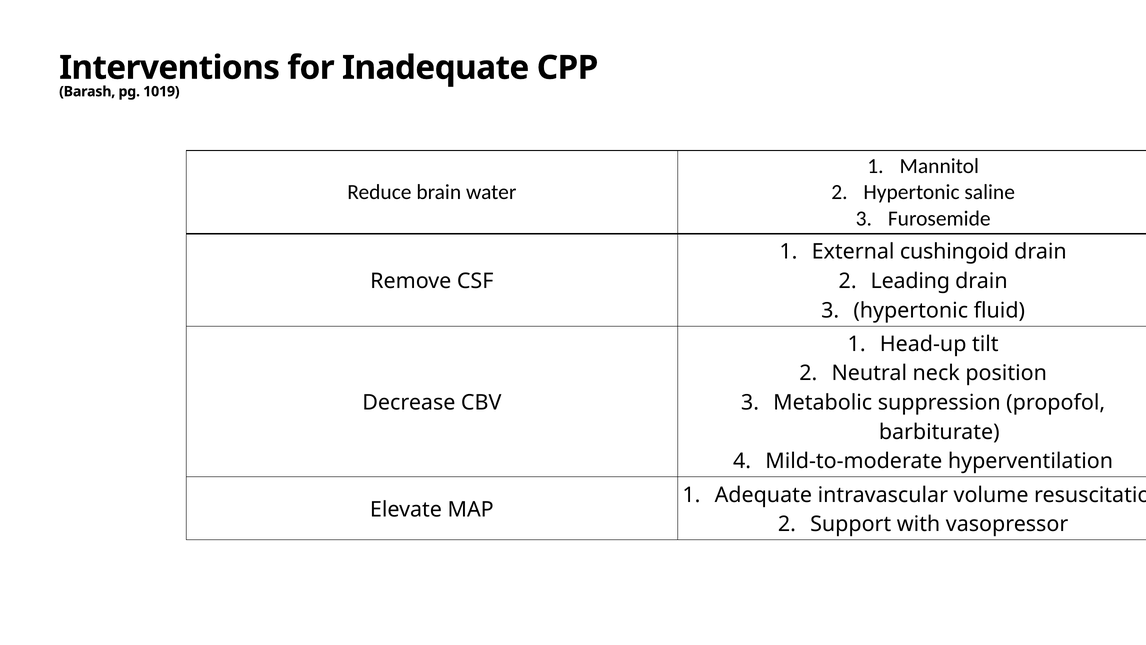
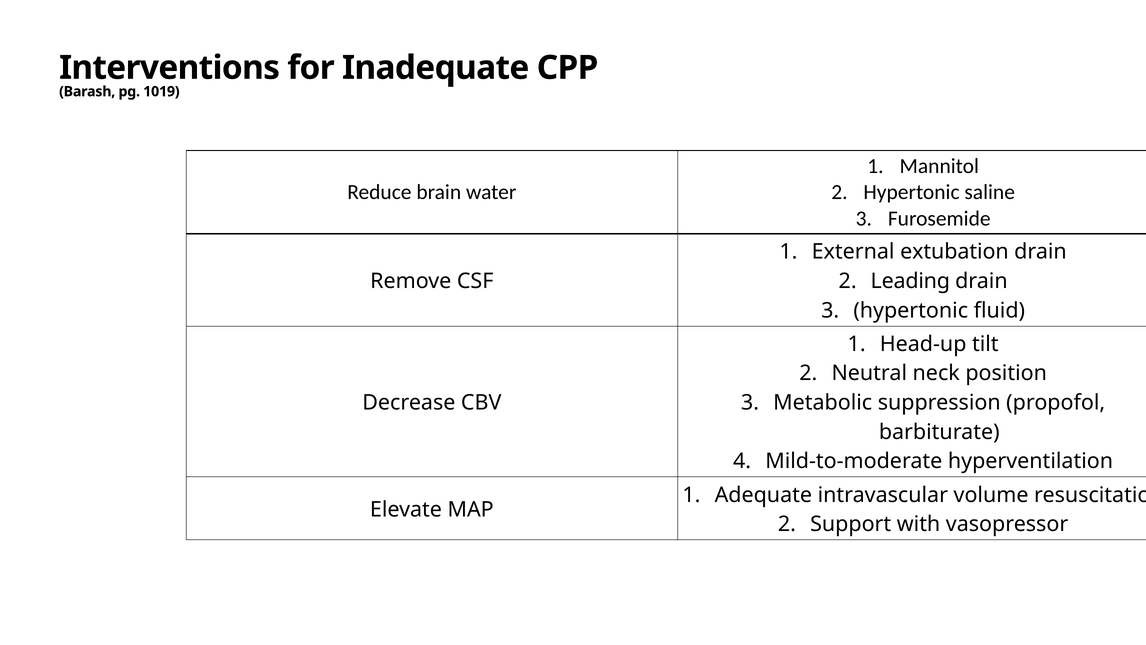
cushingoid: cushingoid -> extubation (954, 252)
